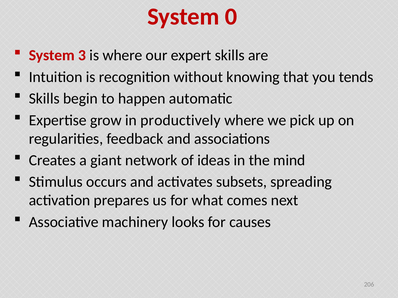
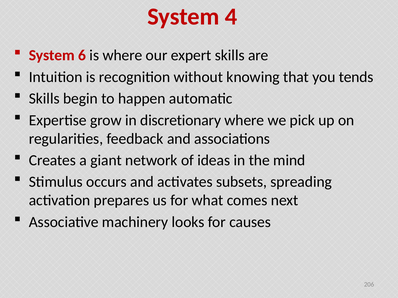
0: 0 -> 4 (231, 17)
3: 3 -> 6 (82, 55)
productively: productively -> discretionary (181, 120)
